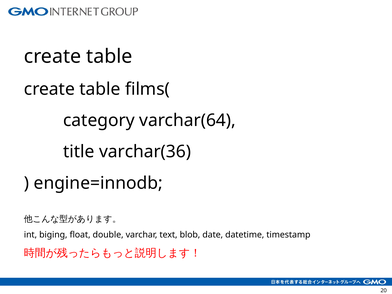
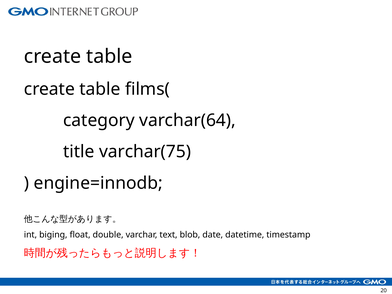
varchar(36: varchar(36 -> varchar(75 (145, 152)
